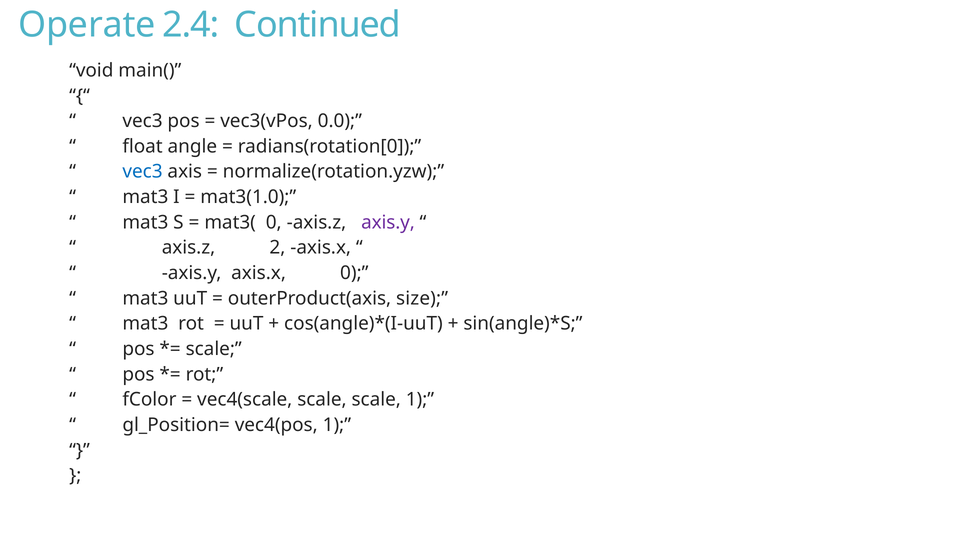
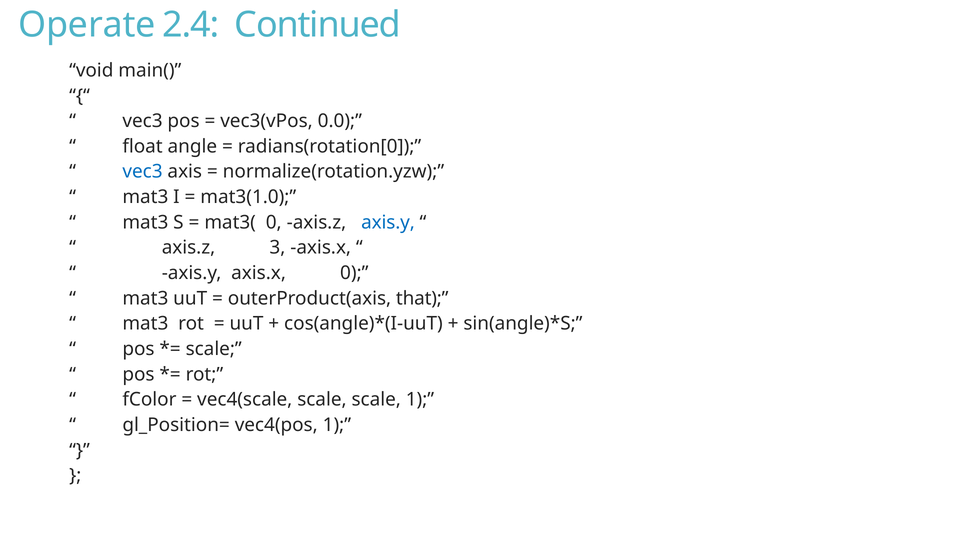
axis.y colour: purple -> blue (388, 223)
2: 2 -> 3 (277, 248)
size: size -> that (422, 299)
